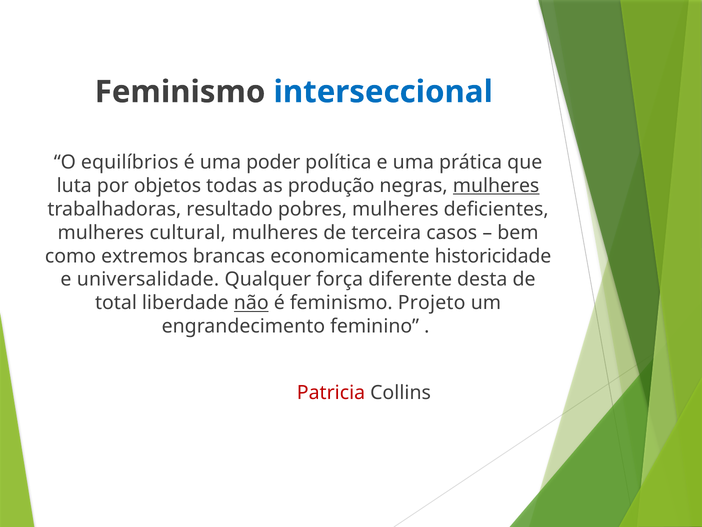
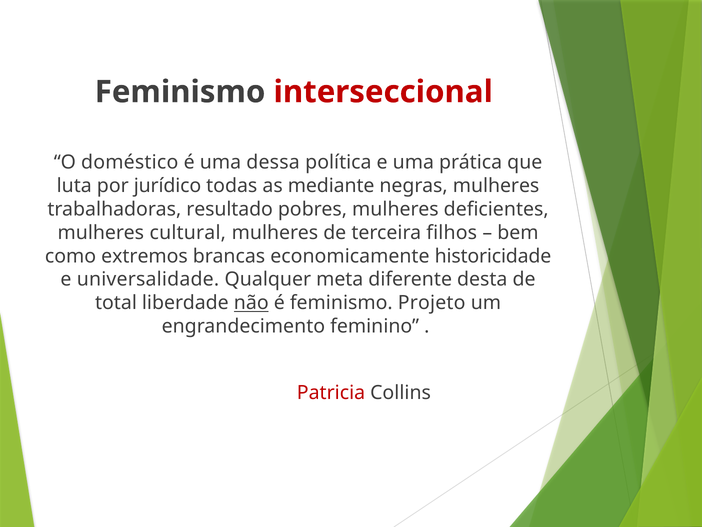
interseccional colour: blue -> red (383, 92)
equilíbrios: equilíbrios -> doméstico (130, 162)
poder: poder -> dessa (273, 162)
objetos: objetos -> jurídico (167, 186)
produção: produção -> mediante (331, 186)
mulheres underline: present -> none (496, 186)
casos: casos -> filhos (452, 232)
força: força -> meta (340, 279)
